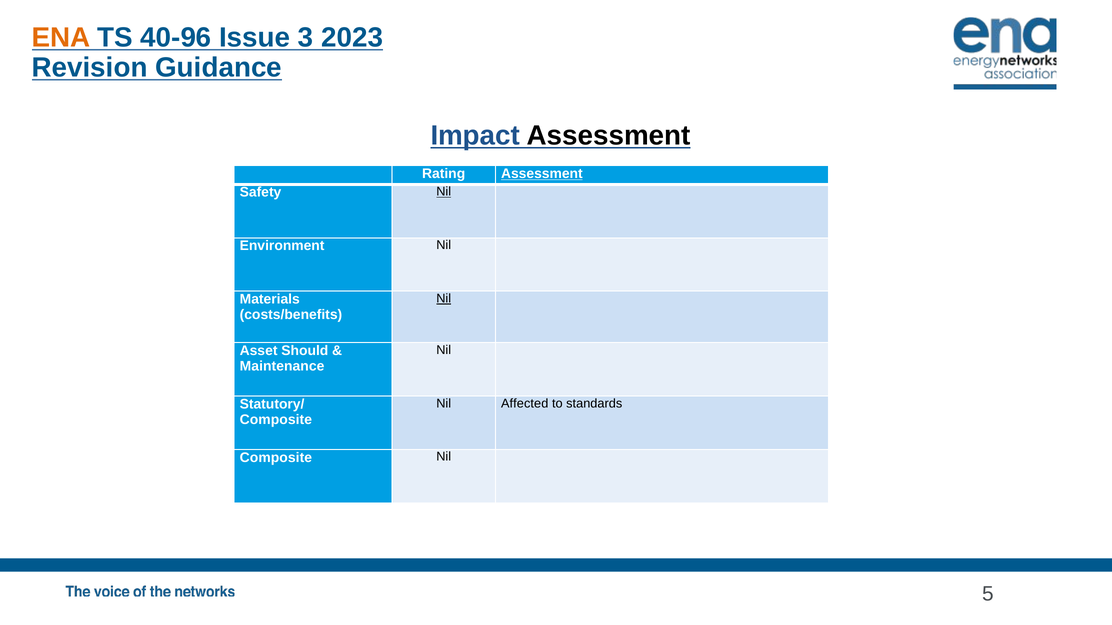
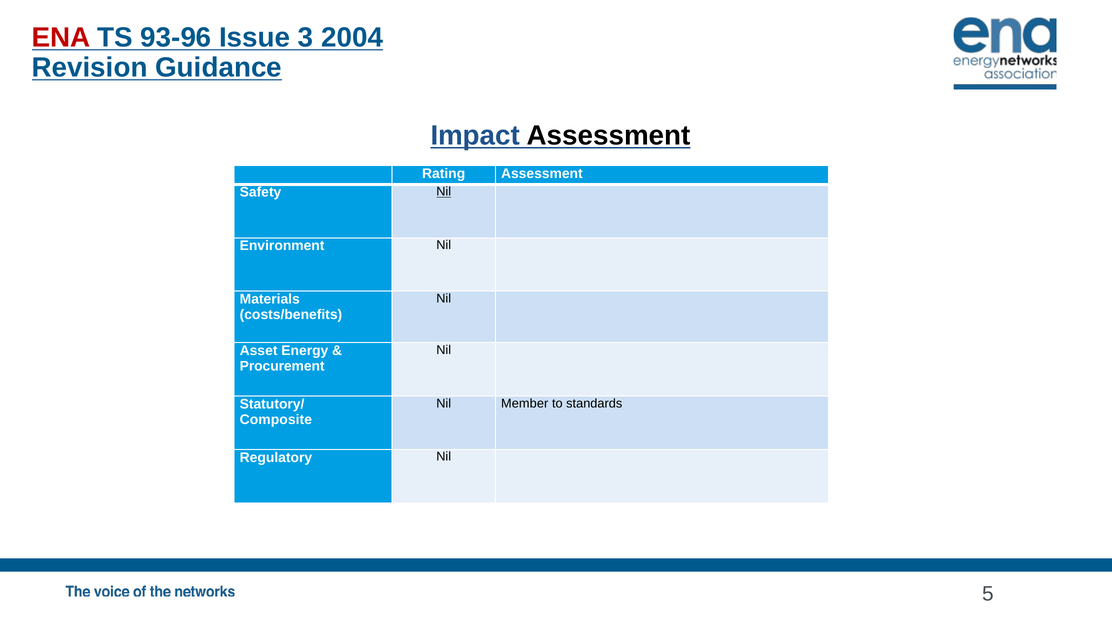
ENA colour: orange -> red (61, 38)
40-96: 40-96 -> 93-96 (176, 38)
2023: 2023 -> 2004 (352, 38)
Assessment underline: present -> none (542, 174)
Nil underline: present -> none (444, 299)
Asset Should: Should -> Energy (305, 351)
Maintenance: Maintenance -> Procurement (282, 367)
Affected: Affected -> Member (525, 404)
Composite: Composite -> Regulatory (276, 458)
